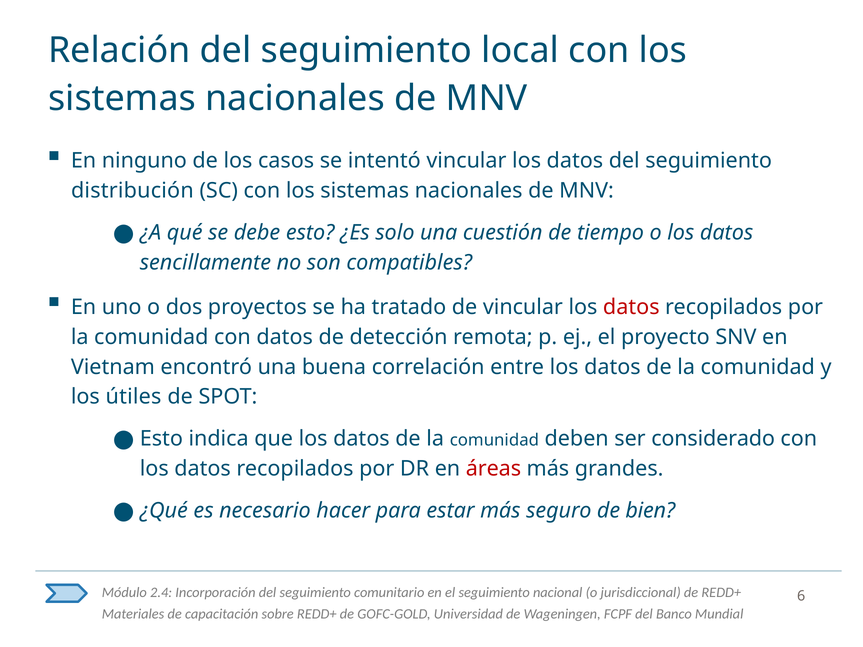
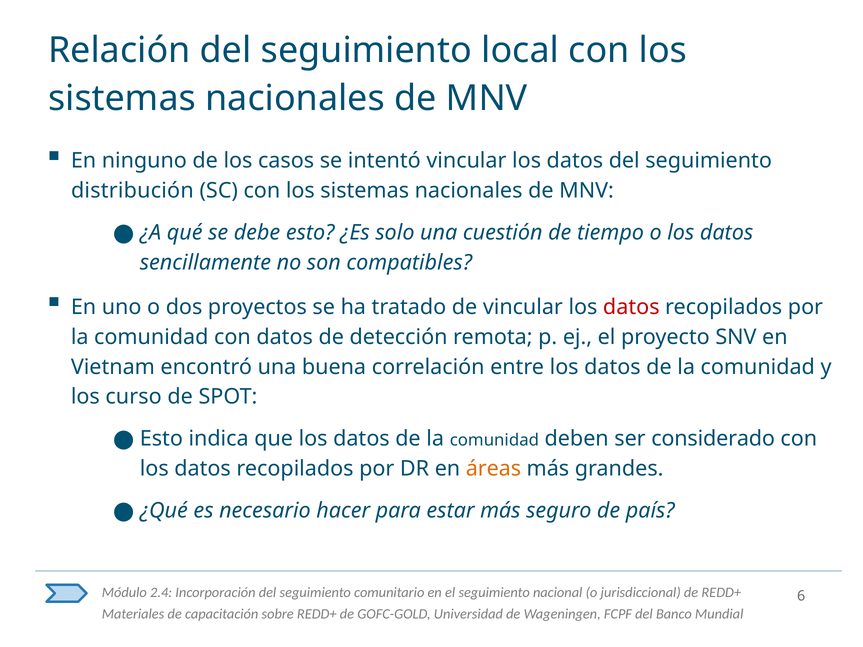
útiles: útiles -> curso (134, 397)
áreas colour: red -> orange (493, 469)
bien: bien -> país (650, 511)
